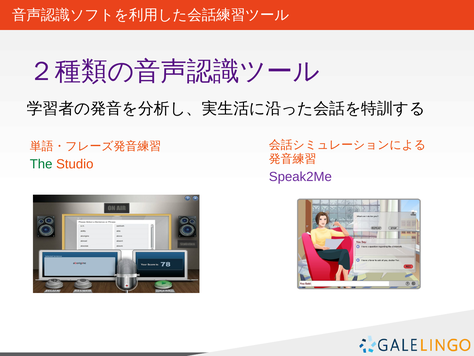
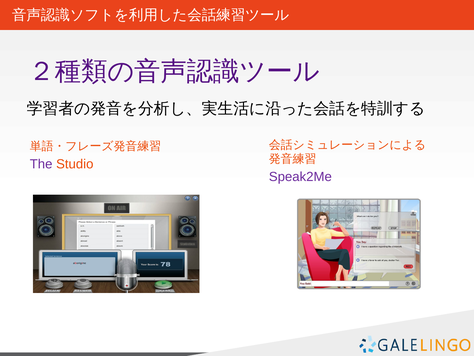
The colour: green -> purple (41, 164)
